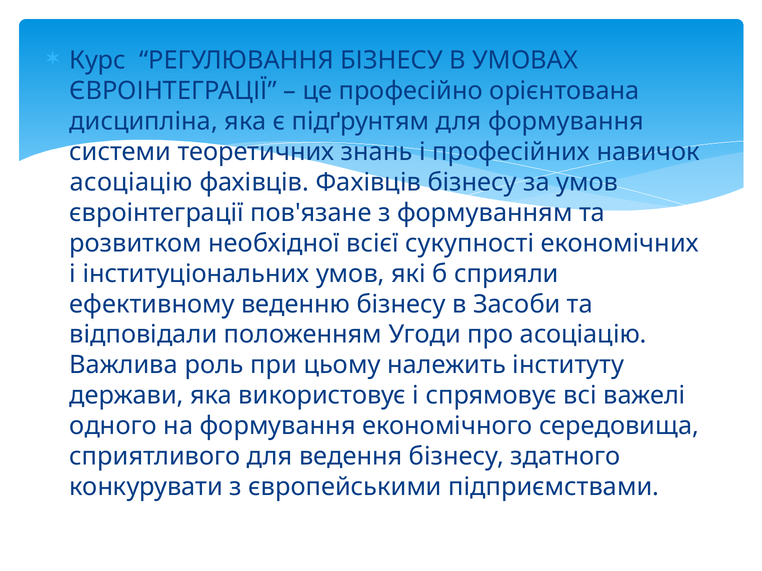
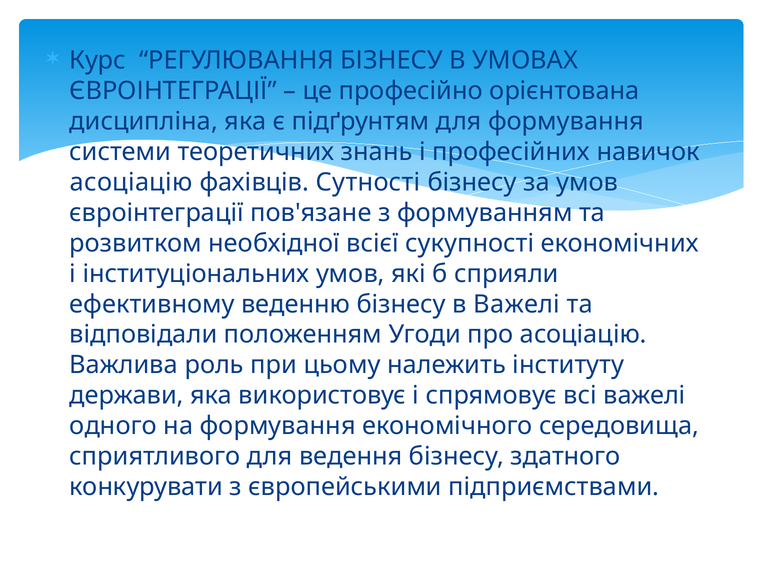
фахівців Фахівців: Фахівців -> Сутності (368, 182)
в Засоби: Засоби -> Важелі (517, 304)
